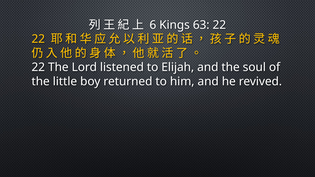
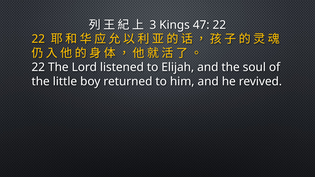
6: 6 -> 3 (153, 25)
63: 63 -> 47 (201, 25)
